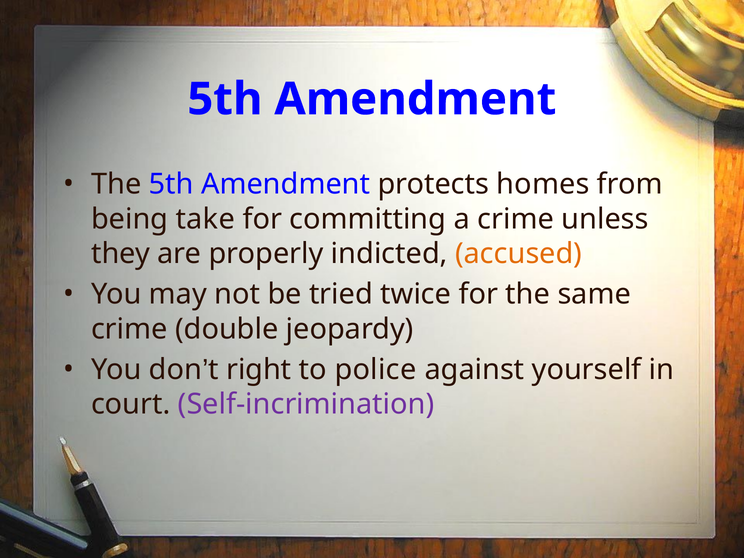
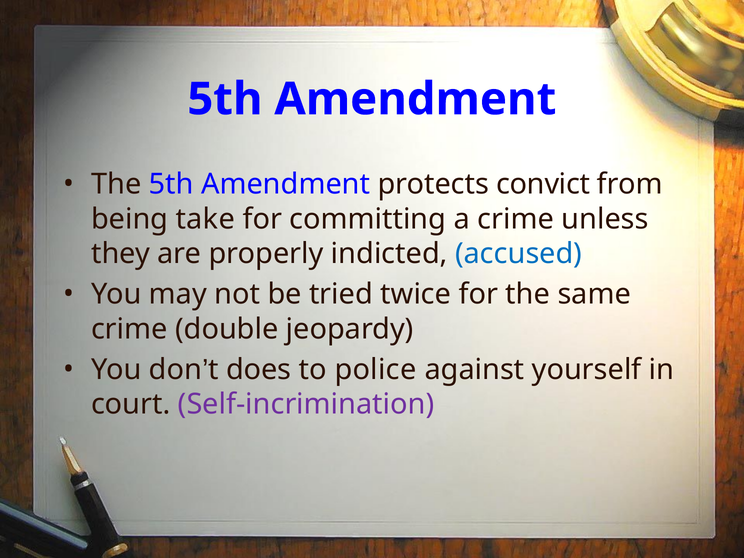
homes: homes -> convict (543, 184)
accused colour: orange -> blue (519, 254)
right: right -> does (259, 370)
